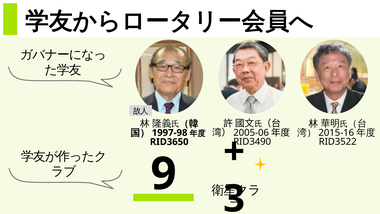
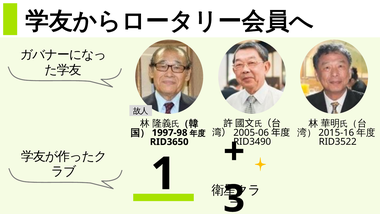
9: 9 -> 1 (164, 174)
